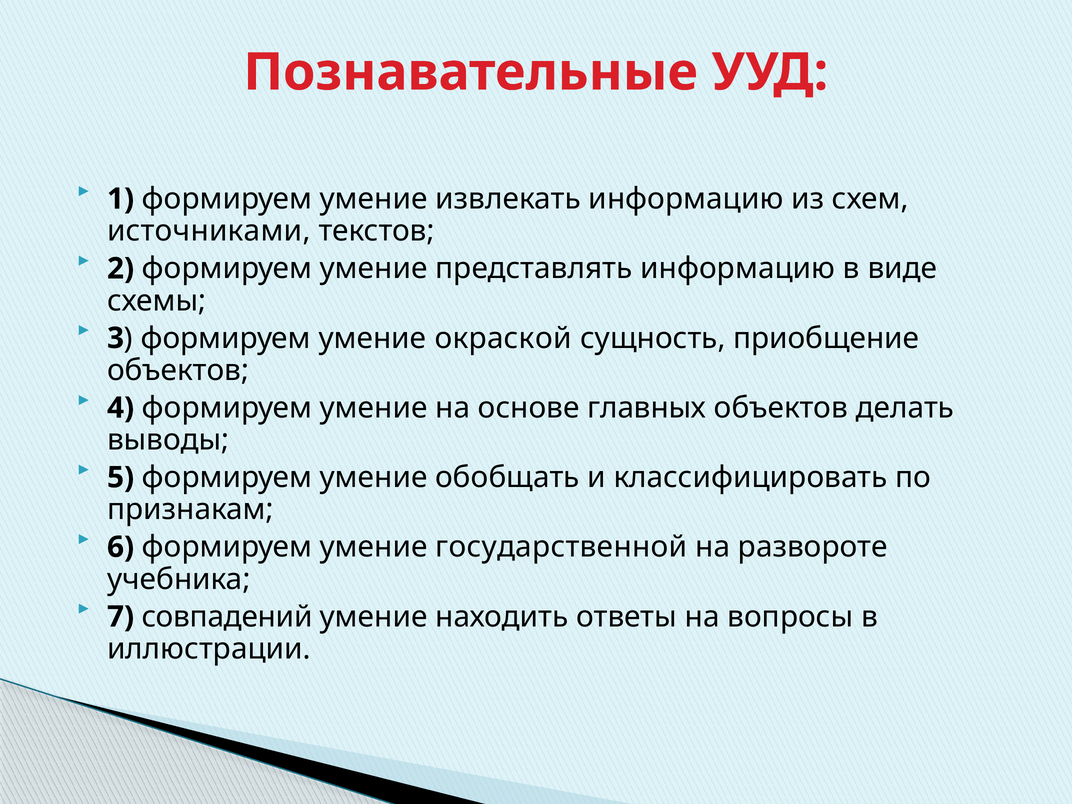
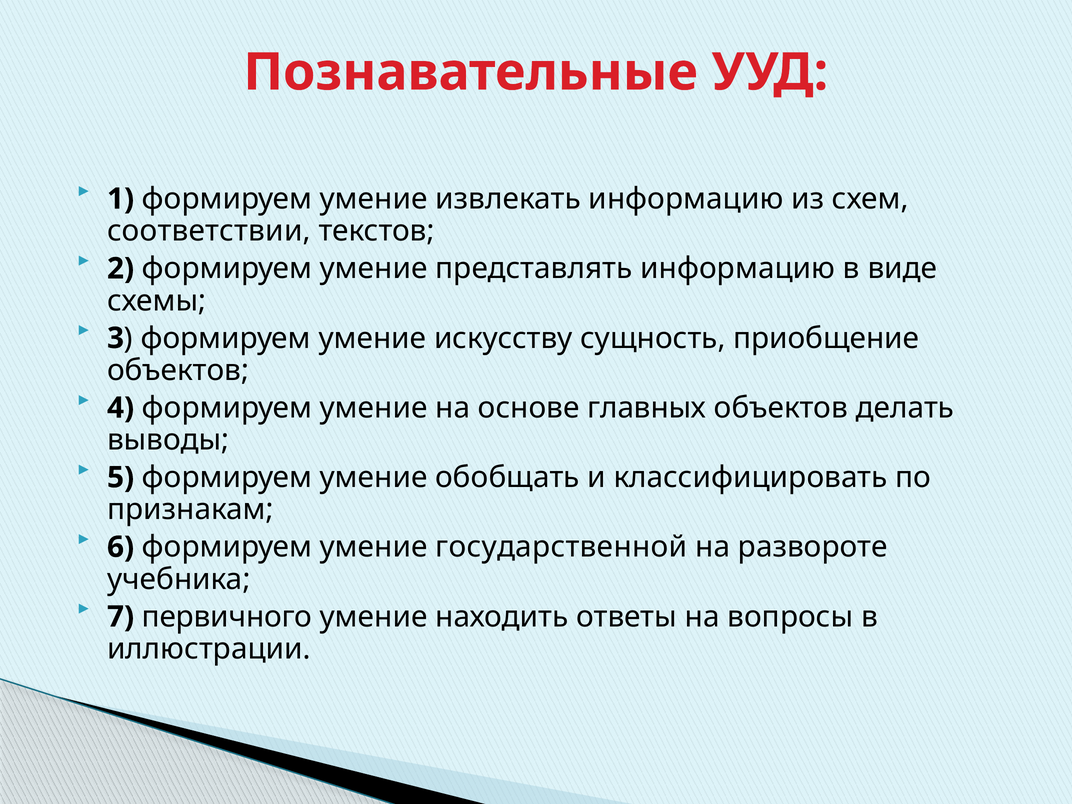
источниками: источниками -> соответствии (209, 231)
окраской: окраской -> искусству (503, 338)
совпадений: совпадений -> первичного (227, 617)
